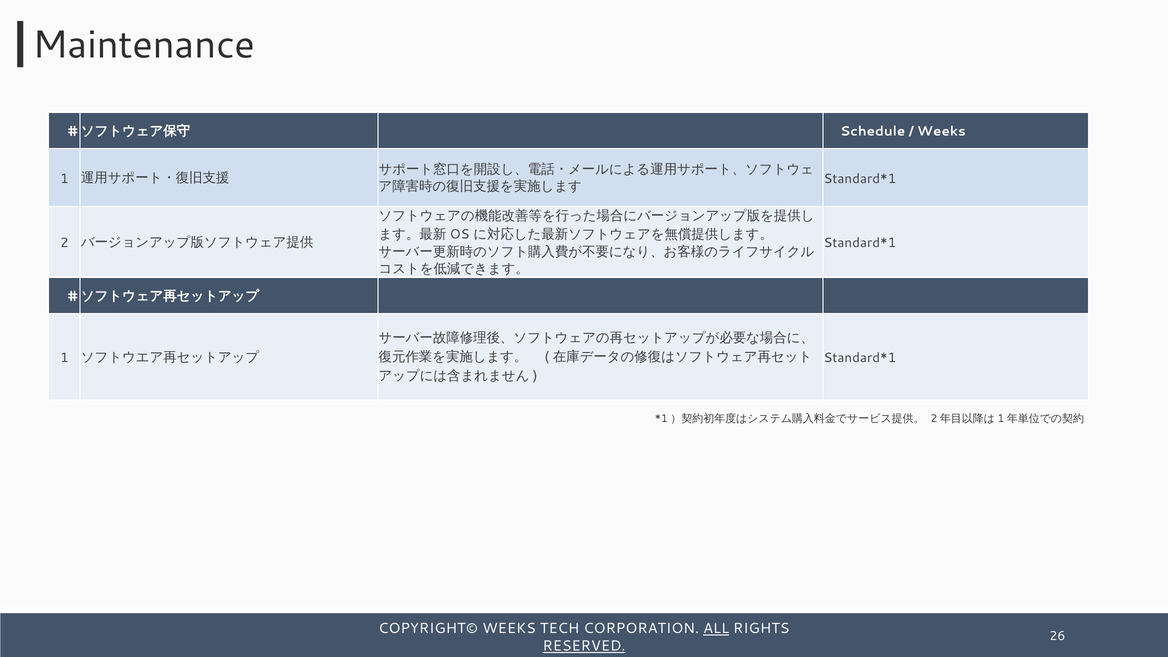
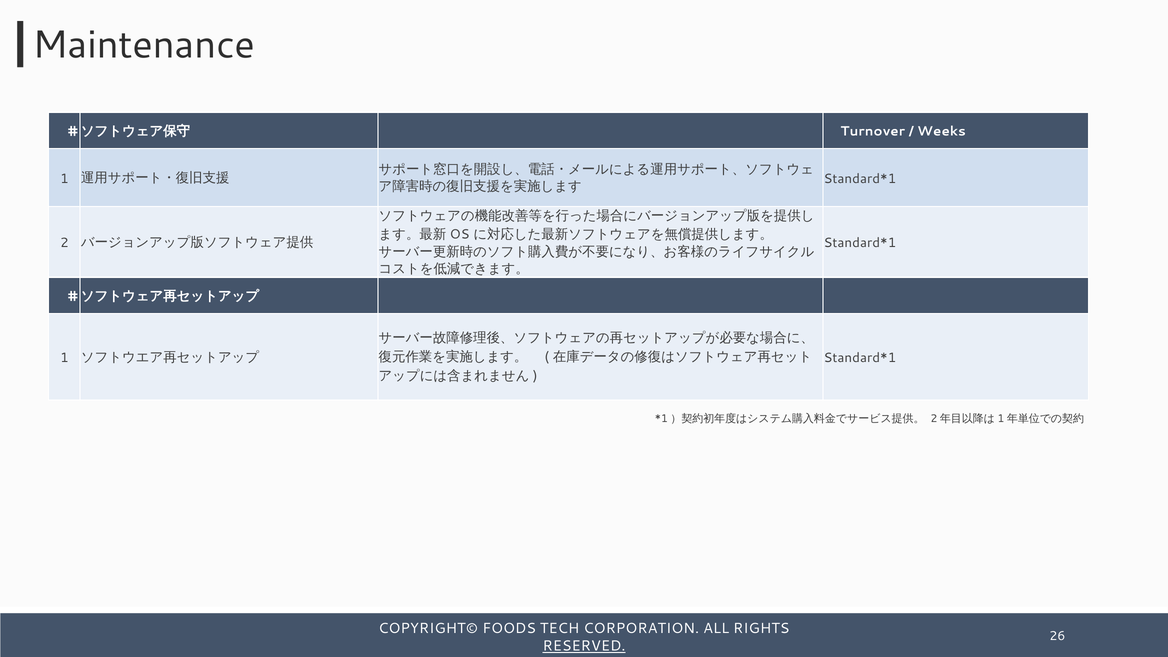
Schedule: Schedule -> Turnover (873, 132)
COPYRIGHT© WEEKS: WEEKS -> FOODS (509, 629)
ALL underline: present -> none (716, 629)
